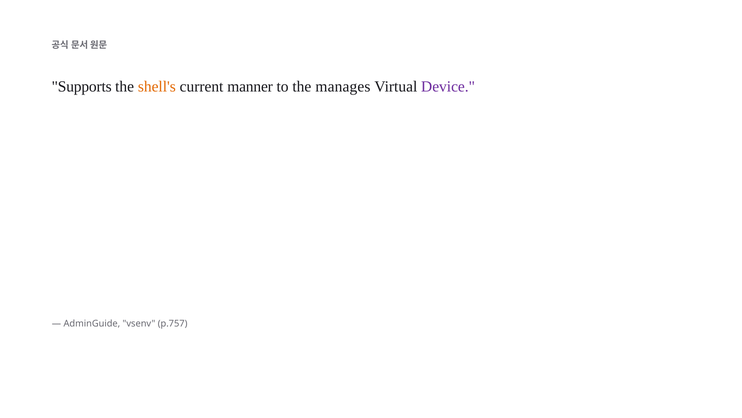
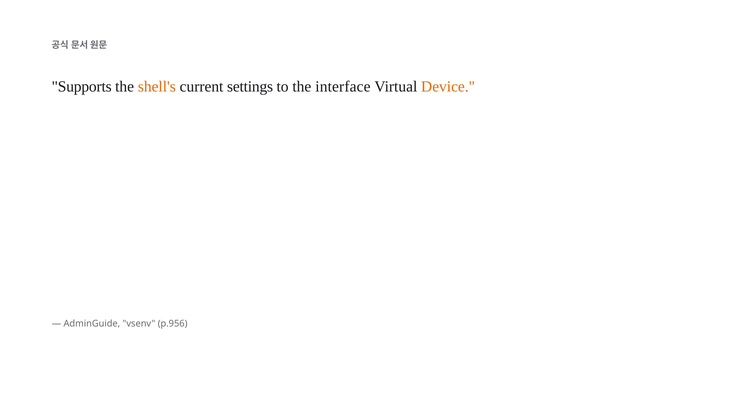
manner: manner -> settings (250, 86)
manages: manages -> interface (343, 86)
Device colour: purple -> orange (448, 86)
p.757: p.757 -> p.956 (173, 323)
